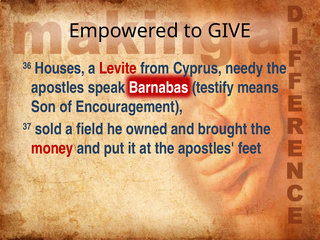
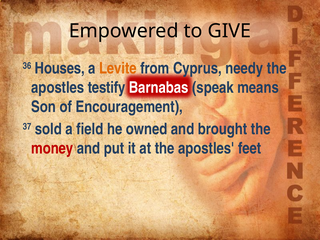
Levite colour: red -> orange (118, 68)
speak: speak -> testify (107, 88)
testify: testify -> speak (213, 88)
